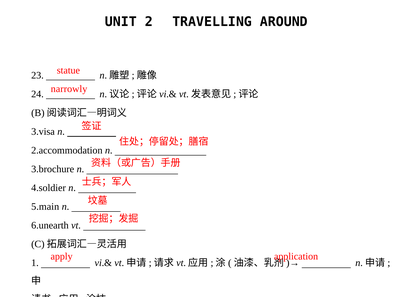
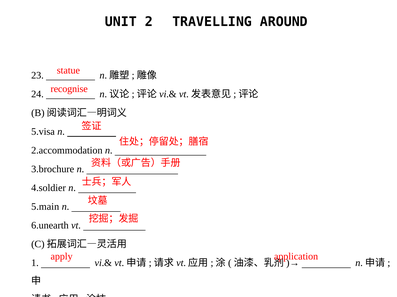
narrowly: narrowly -> recognise (69, 89)
3.visa: 3.visa -> 5.visa (43, 132)
